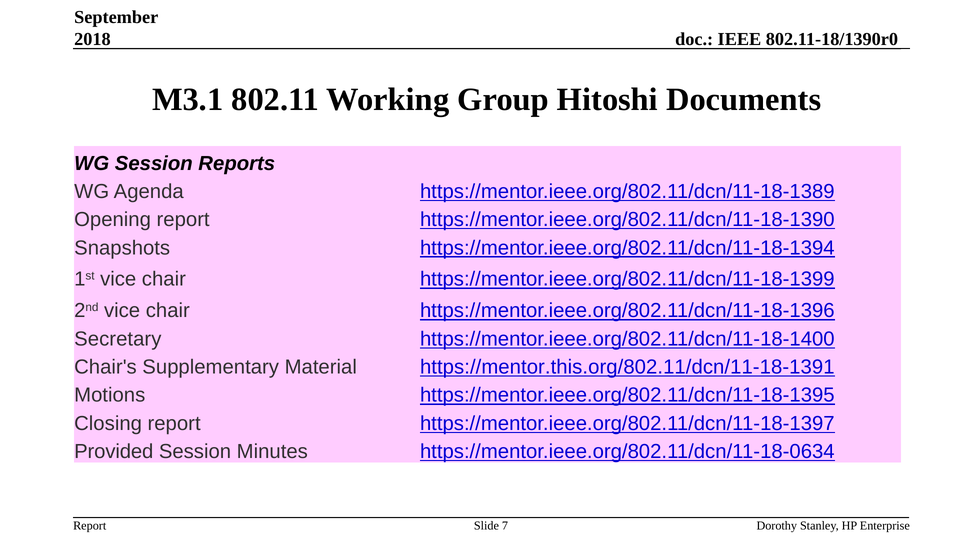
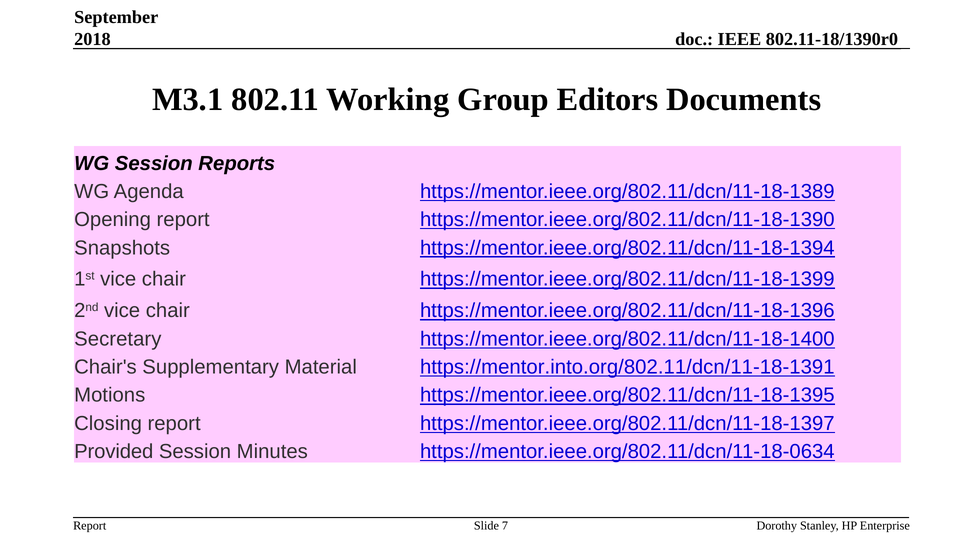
Hitoshi: Hitoshi -> Editors (608, 100)
https://mentor.this.org/802.11/dcn/11-18-1391: https://mentor.this.org/802.11/dcn/11-18-1391 -> https://mentor.into.org/802.11/dcn/11-18-1391 (627, 367)
